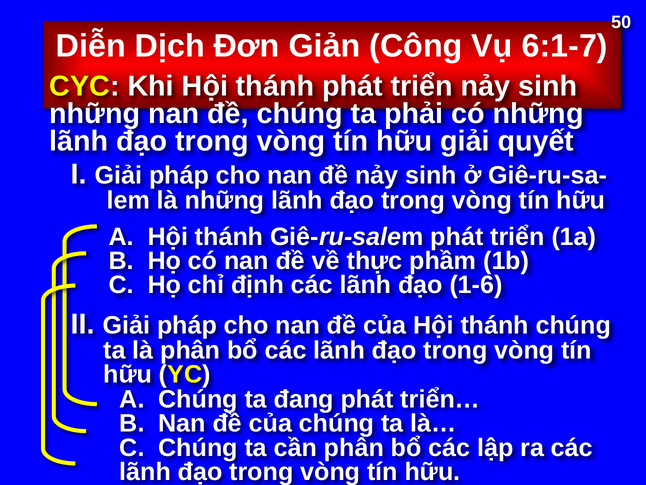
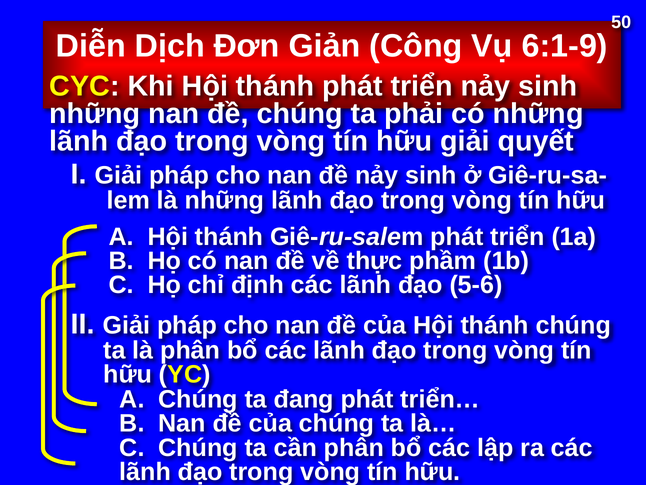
6:1-7: 6:1-7 -> 6:1-9 (565, 46)
1-6: 1-6 -> 5-6 (476, 285)
